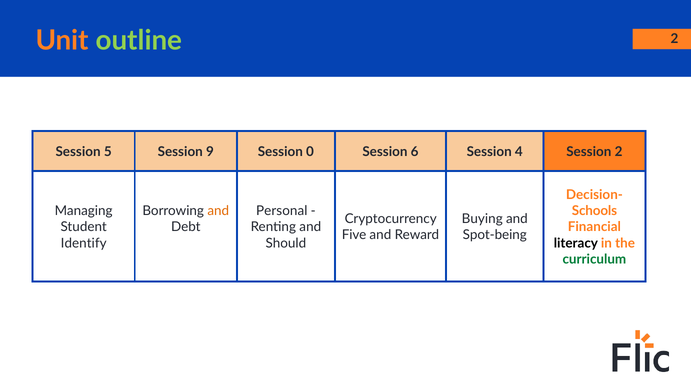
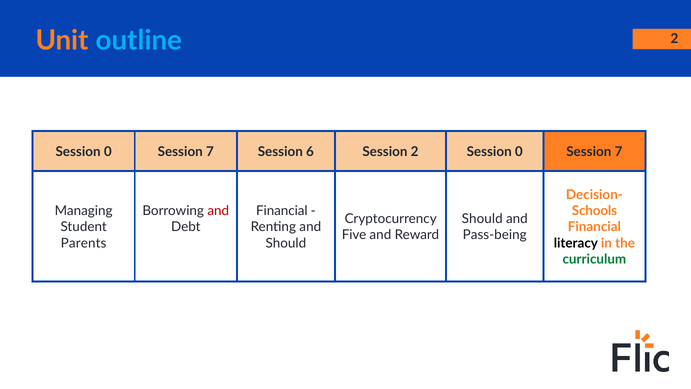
outline colour: light green -> light blue (139, 41)
5: 5 -> 0 (108, 152)
9: 9 -> 7 (210, 152)
0: 0 -> 6 (310, 152)
Session 6: 6 -> 2 (415, 152)
4: 4 -> 0 (519, 152)
2: 2 -> 7 (619, 152)
and colour: orange -> red (218, 211)
Personal: Personal -> Financial (282, 211)
Buying: Buying -> Should (482, 219)
Spot-being: Spot-being -> Pass-being (495, 235)
Identify: Identify -> Parents (84, 243)
